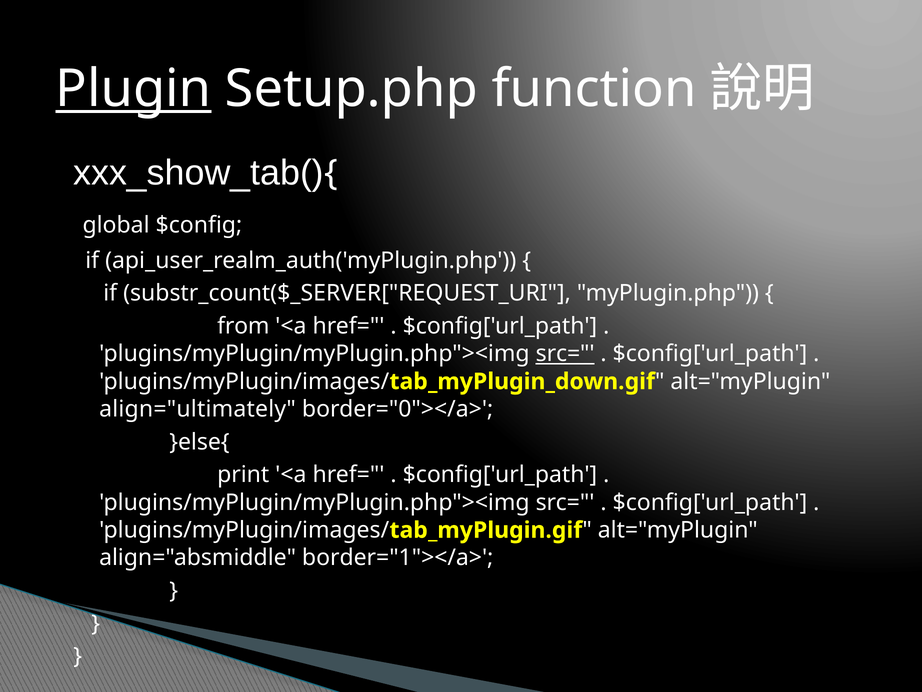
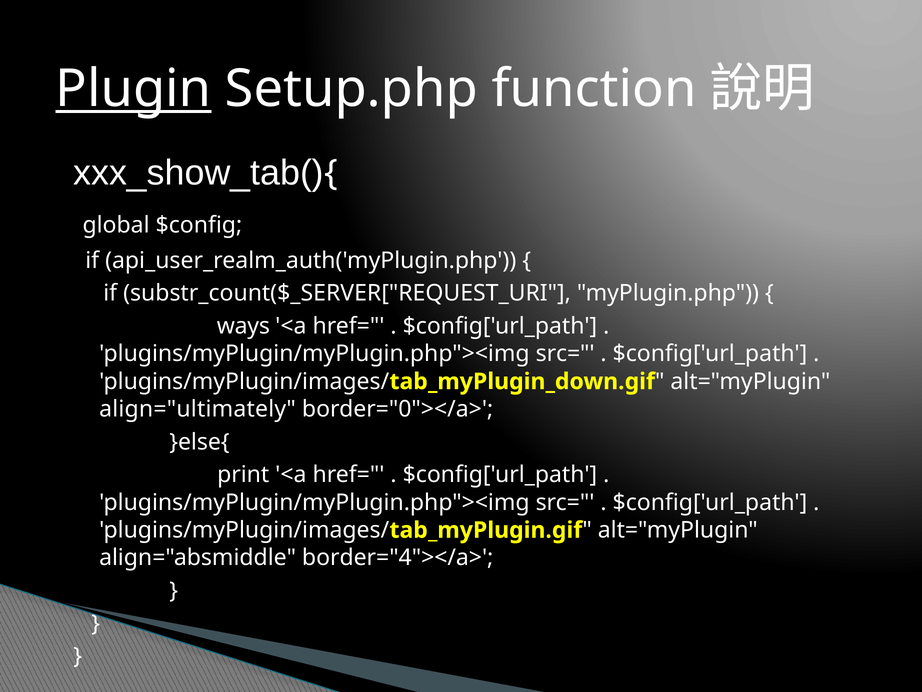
from: from -> ways (243, 326)
src= underline: present -> none (565, 354)
border="1"></a>: border="1"></a> -> border="4"></a> (398, 557)
